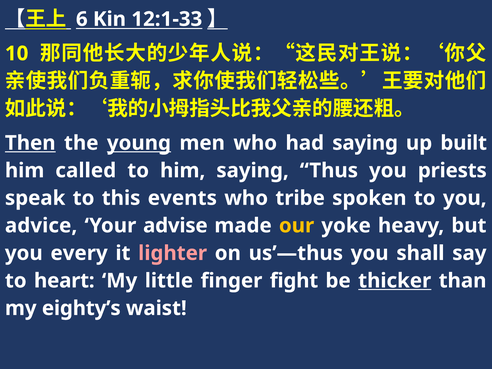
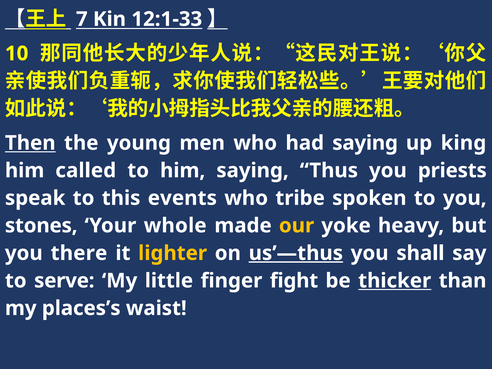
6: 6 -> 7 (82, 19)
young underline: present -> none (139, 143)
built: built -> king (463, 143)
advice: advice -> stones (41, 226)
advise: advise -> whole (175, 226)
every: every -> there (79, 253)
lighter colour: pink -> yellow (173, 253)
us’—thus underline: none -> present (296, 253)
heart: heart -> serve (64, 281)
eighty’s: eighty’s -> places’s (81, 308)
